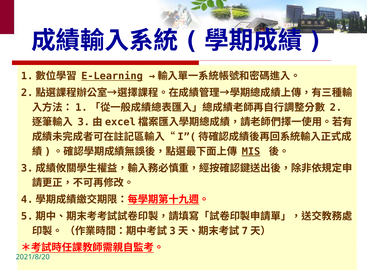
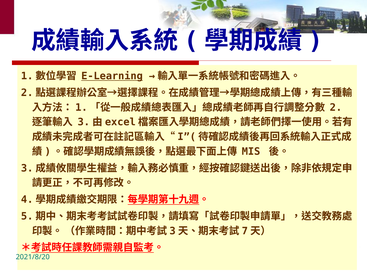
MIS underline: present -> none (251, 152)
